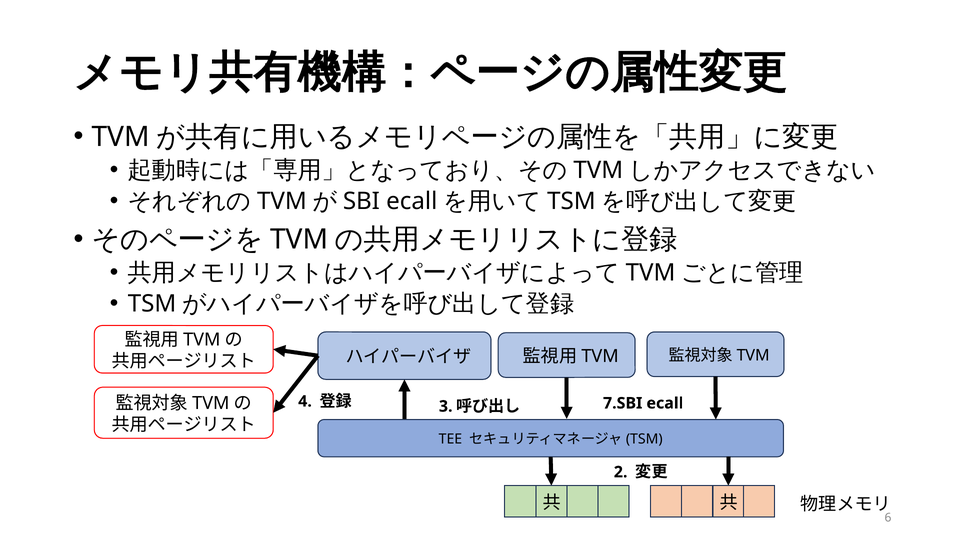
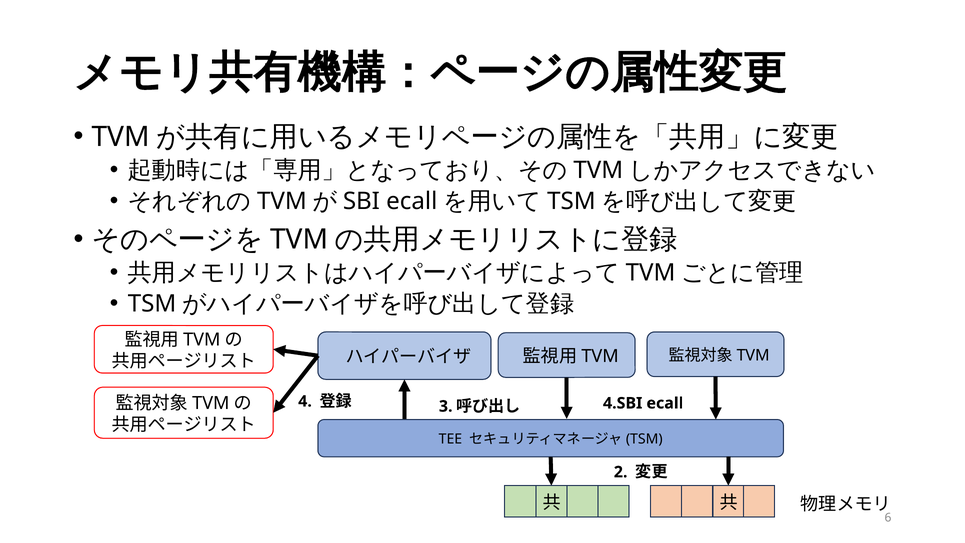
7.SBI: 7.SBI -> 4.SBI (623, 403)
